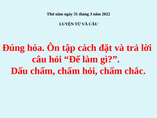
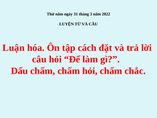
Đúng: Đúng -> Luận (14, 48)
